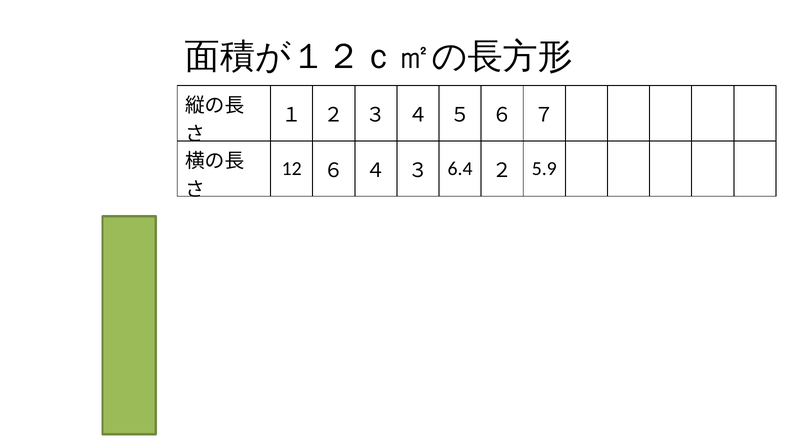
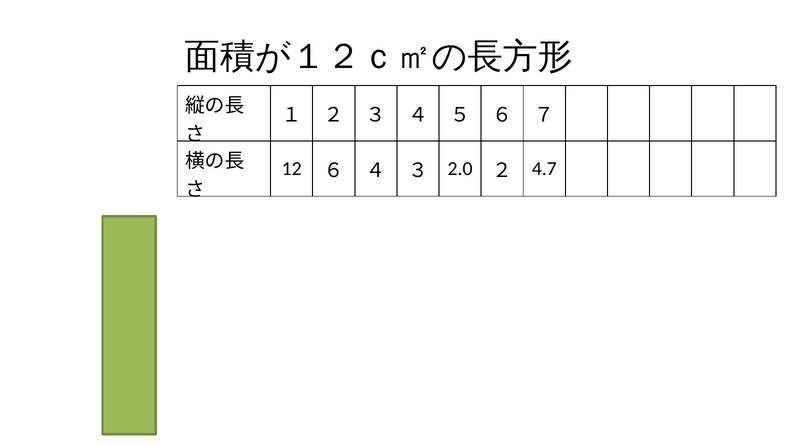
6.4: 6.4 -> 2.0 (460, 169)
5.9: 5.9 -> 4.7 (544, 169)
